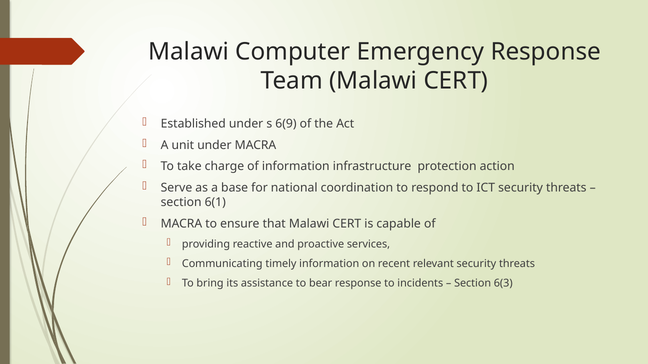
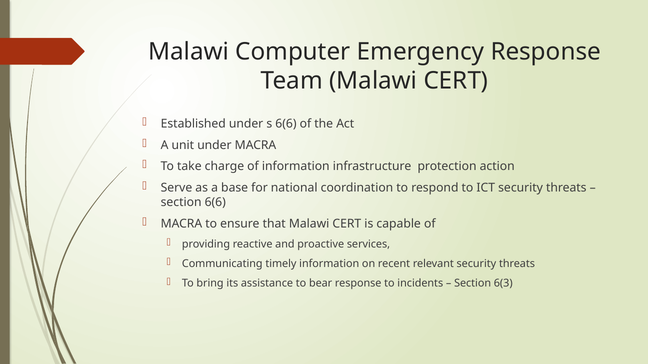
s 6(9: 6(9 -> 6(6 (286, 124)
section 6(1: 6(1 -> 6(6 (215, 203)
